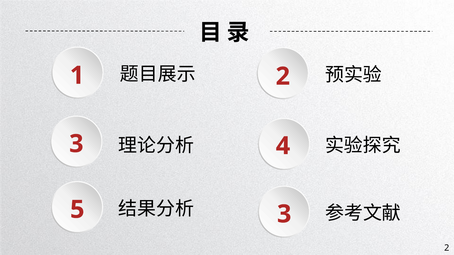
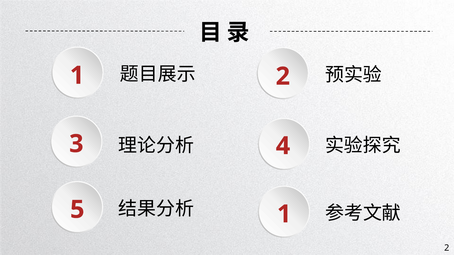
3: 3 -> 1 (284, 214)
